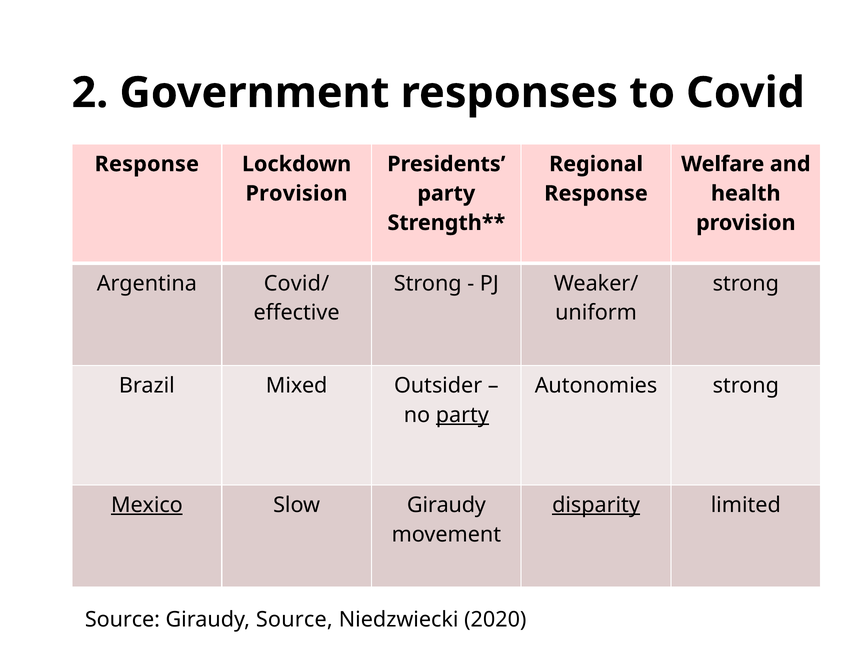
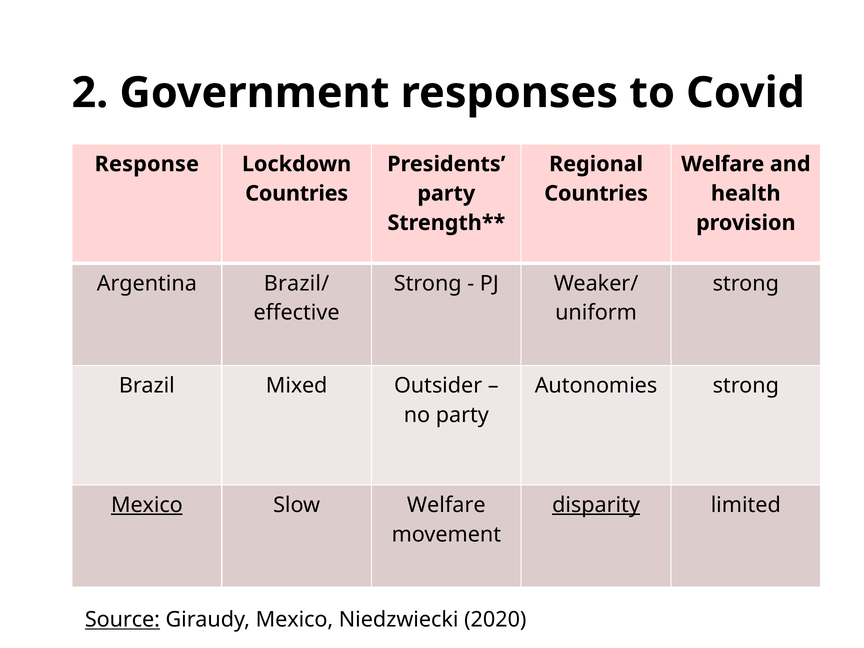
Provision: Provision -> Countries (297, 193)
Response: Response -> Countries (596, 193)
Covid/: Covid/ -> Brazil/ (297, 283)
party underline: present -> none (462, 415)
Slow Giraudy: Giraudy -> Welfare (446, 505)
Source underline: none -> present (122, 620)
Giraudy Source: Source -> Mexico (294, 620)
